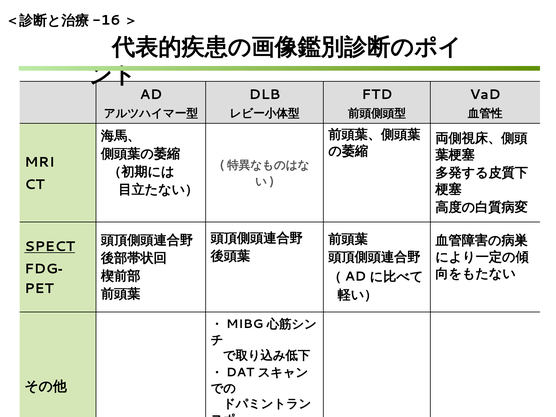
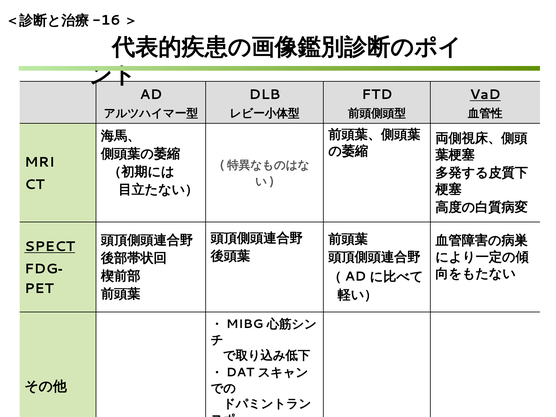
VaD underline: none -> present (485, 95)
